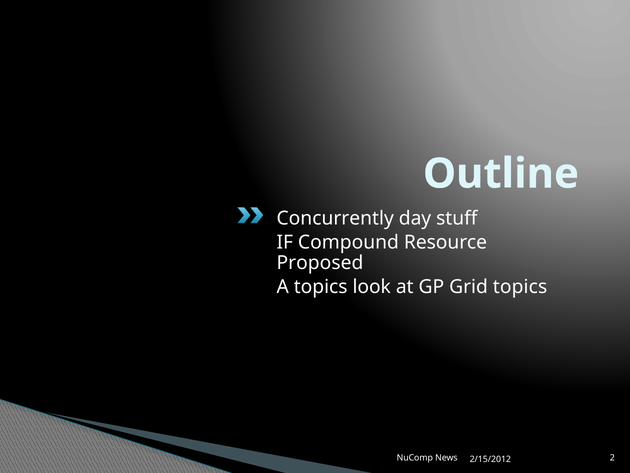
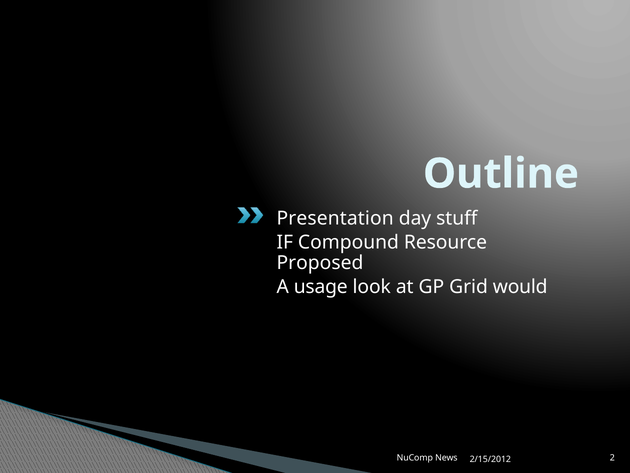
Concurrently: Concurrently -> Presentation (335, 218)
A topics: topics -> usage (321, 287)
Grid topics: topics -> would (520, 287)
